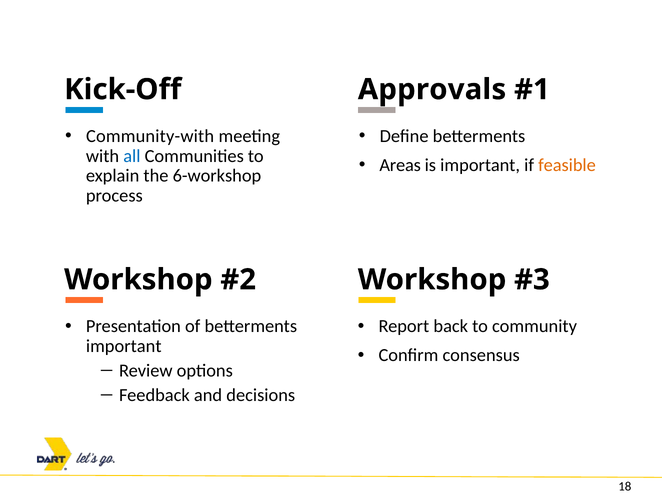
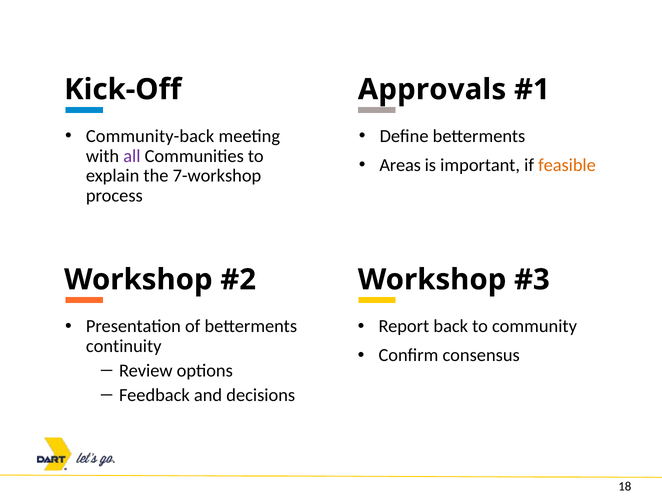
Community-with: Community-with -> Community-back (150, 136)
all colour: blue -> purple (132, 156)
6-workshop: 6-workshop -> 7-workshop (217, 176)
important: important -> continuity (124, 346)
